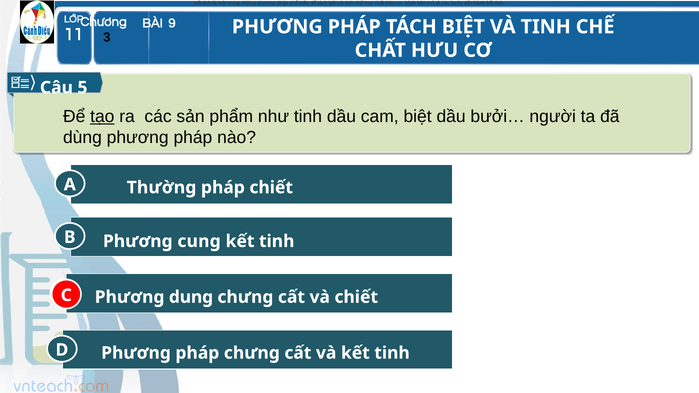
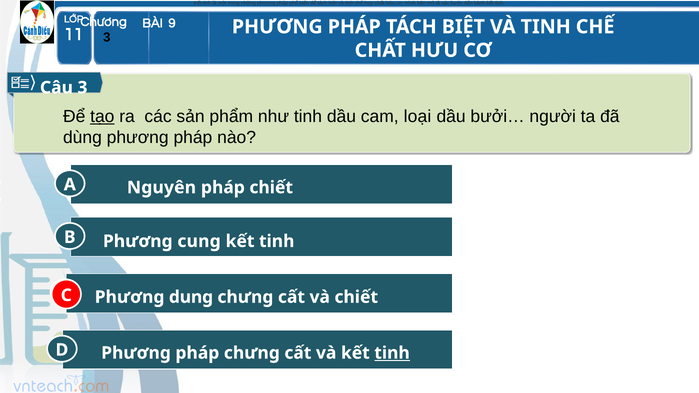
Câu 5: 5 -> 3 (82, 88)
cam biệt: biệt -> loại (418, 116)
Thường: Thường -> Nguyên (161, 188)
tinh underline: none -> present (392, 353)
